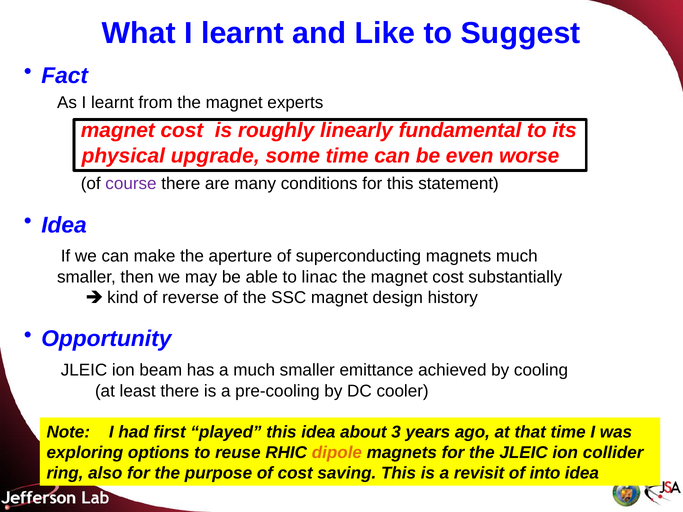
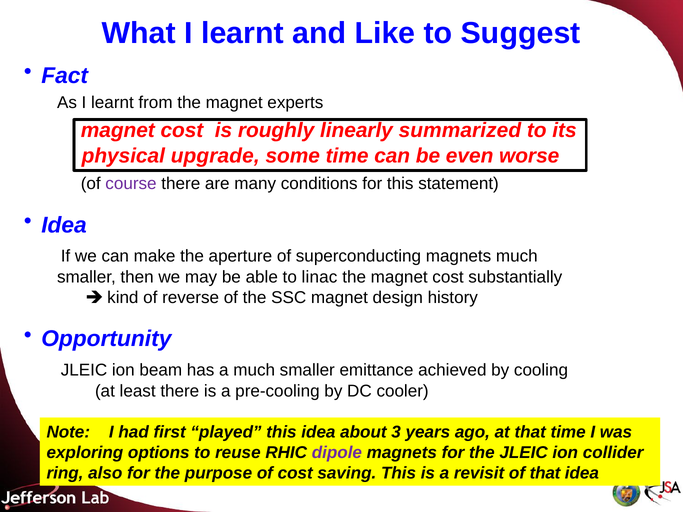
fundamental: fundamental -> summarized (460, 130)
dipole colour: orange -> purple (337, 453)
of into: into -> that (545, 474)
